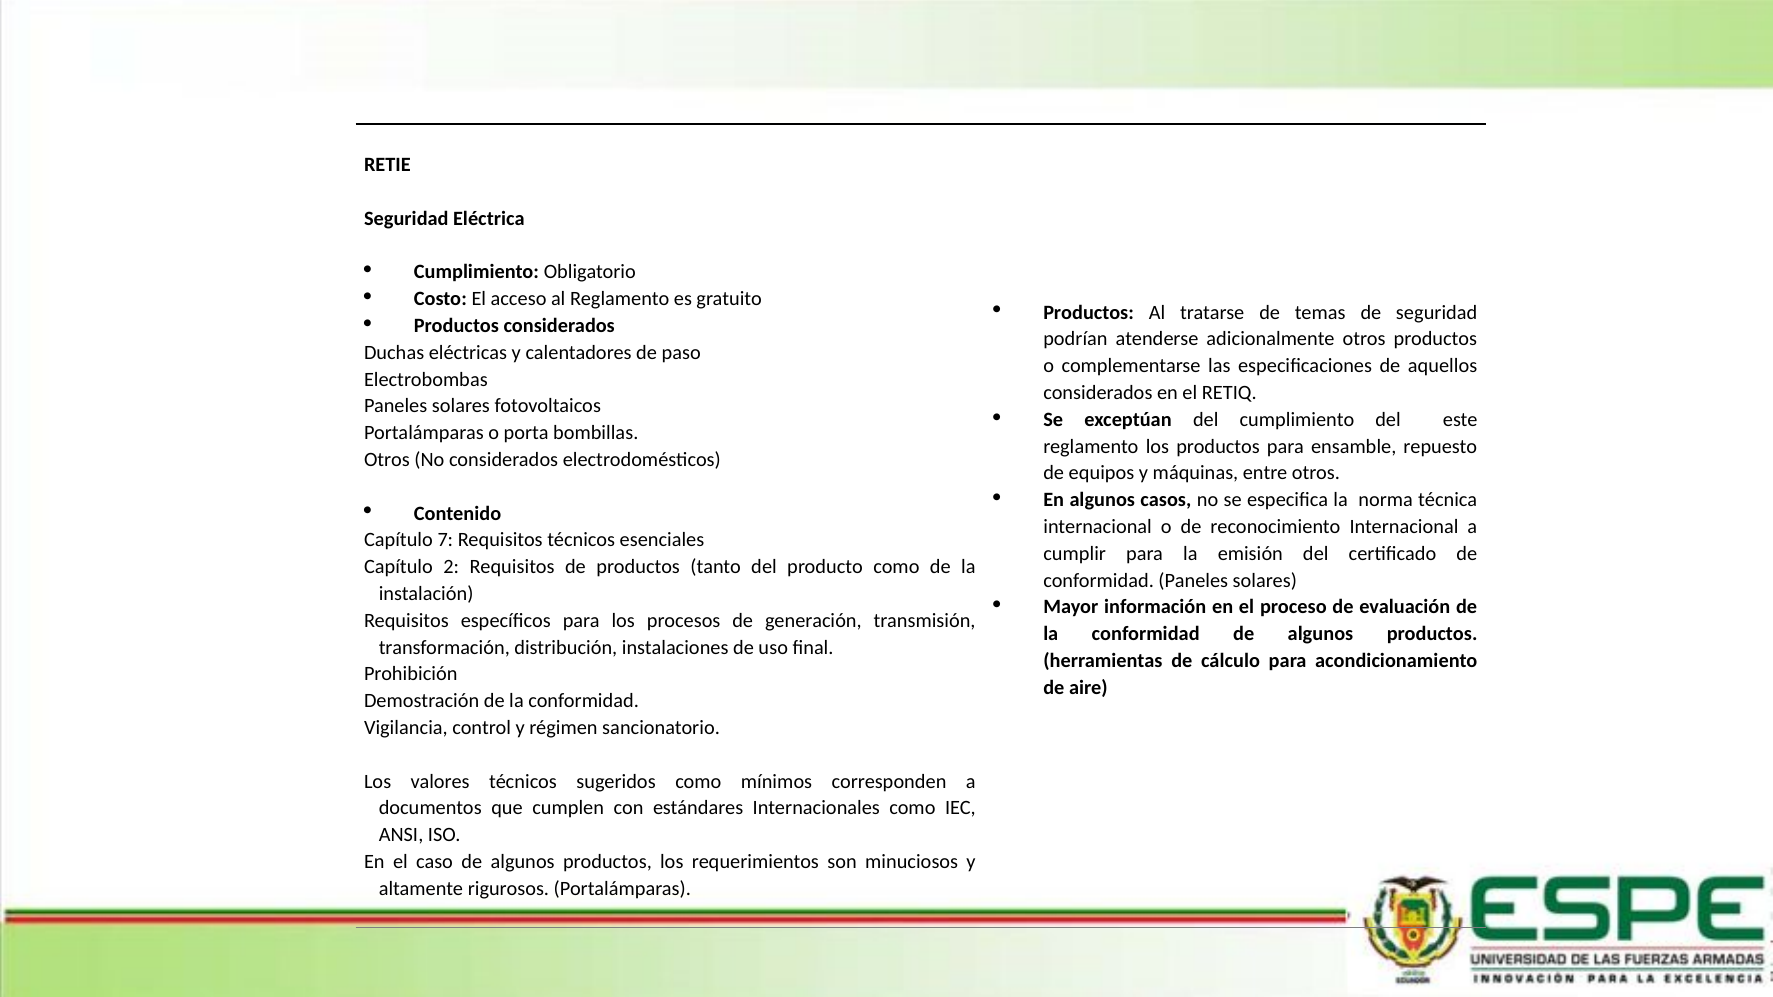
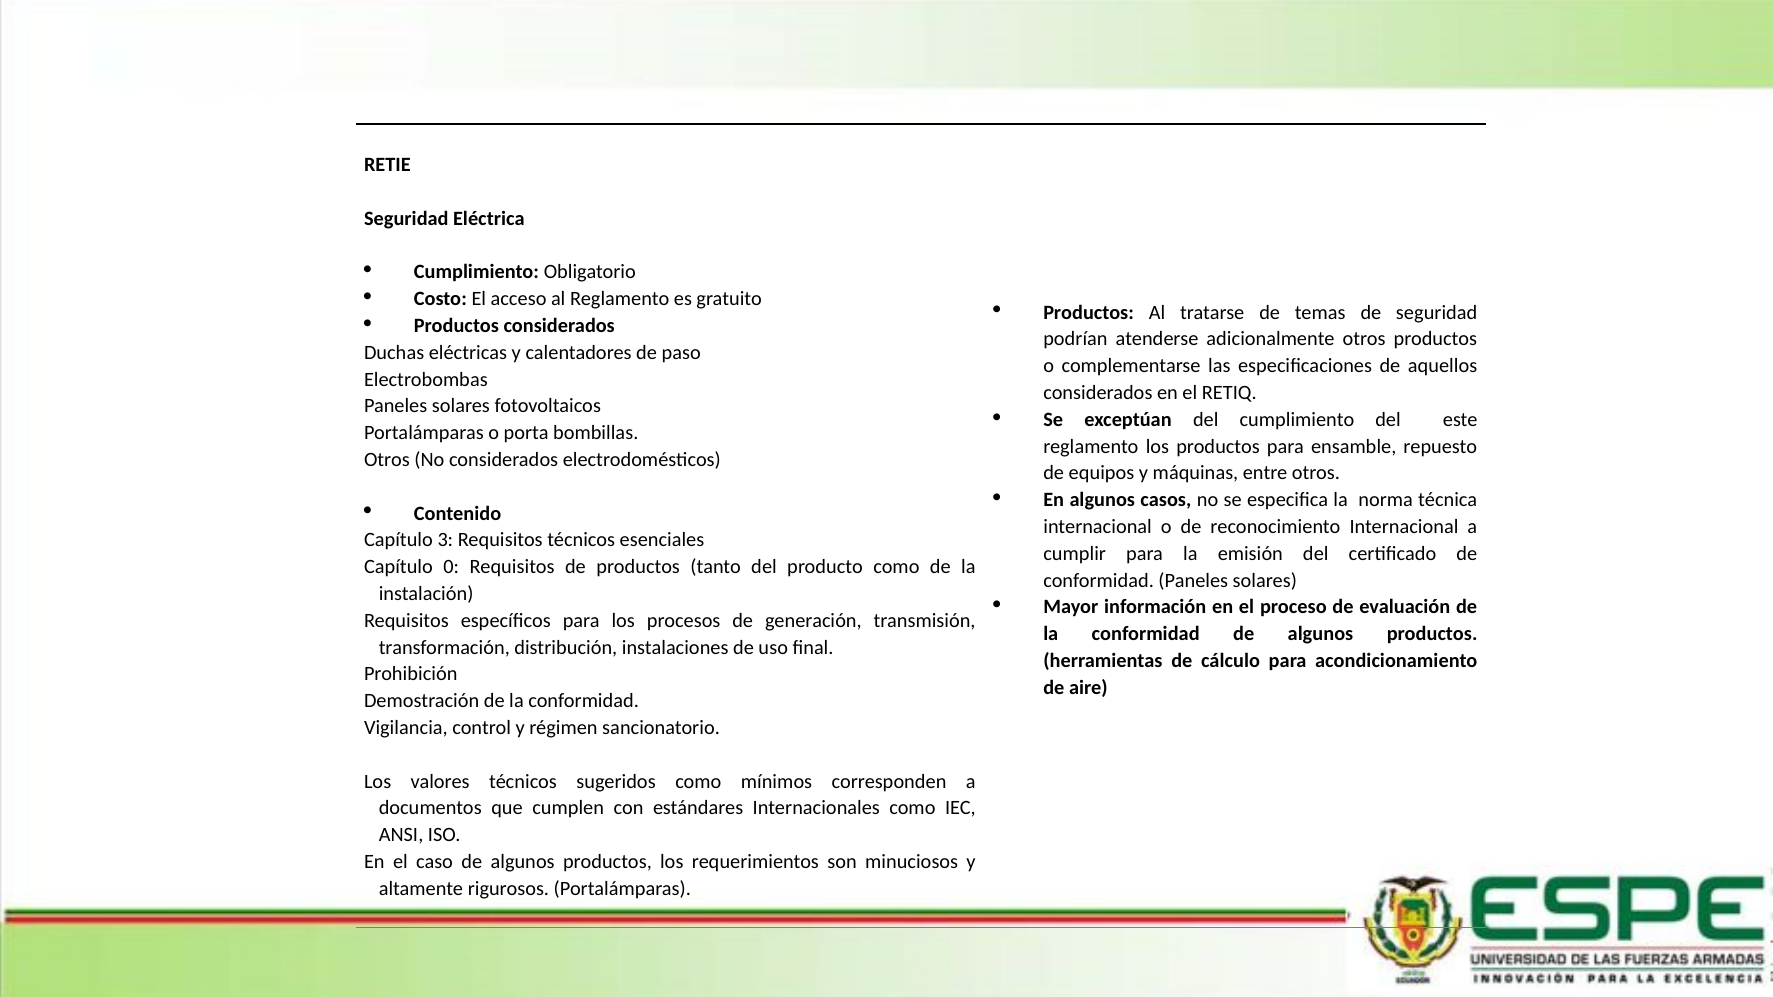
7: 7 -> 3 (445, 540)
2: 2 -> 0 (451, 567)
